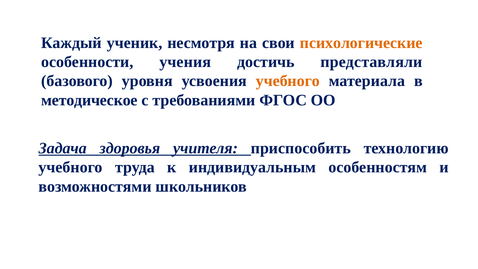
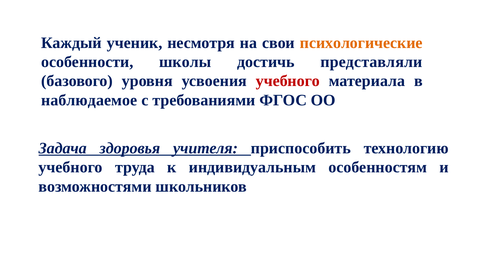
учения: учения -> школы (185, 62)
учебного colour: orange -> red (288, 81)
методическое: методическое -> наблюдаемое (89, 100)
